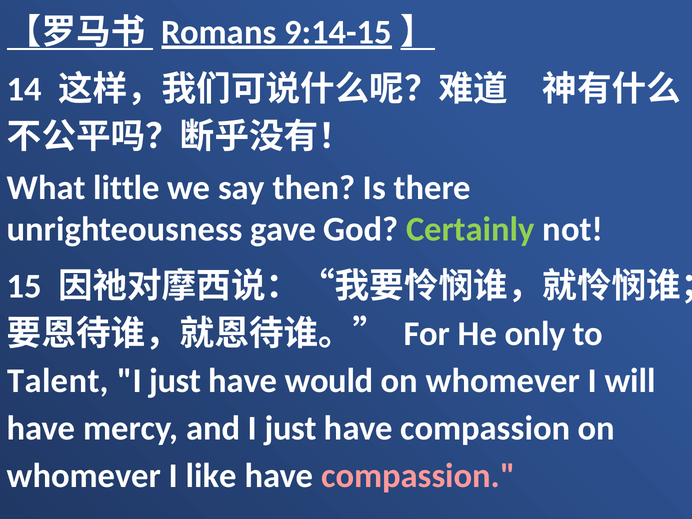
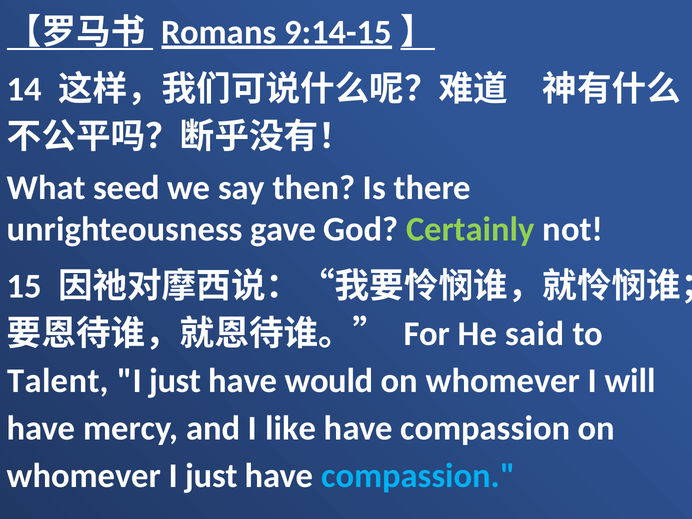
little: little -> seed (127, 188)
only: only -> said (535, 334)
and I just: just -> like (291, 428)
whomever I like: like -> just (211, 476)
compassion colour: pink -> light blue (418, 476)
